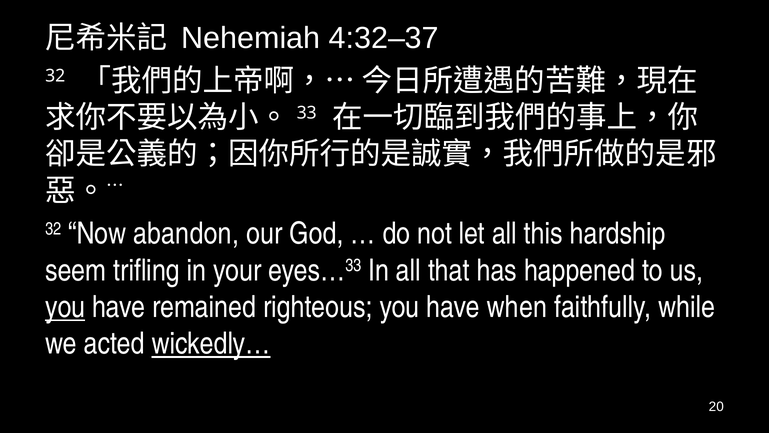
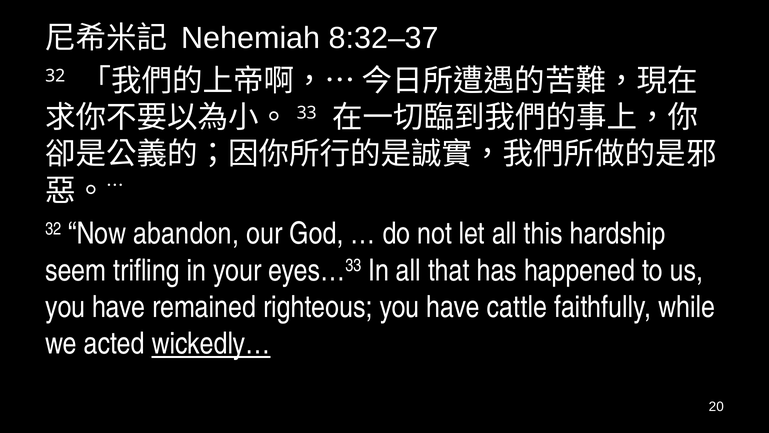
4:32–37: 4:32–37 -> 8:32–37 (384, 38)
you underline: present -> none (65, 307)
when: when -> cattle (517, 307)
